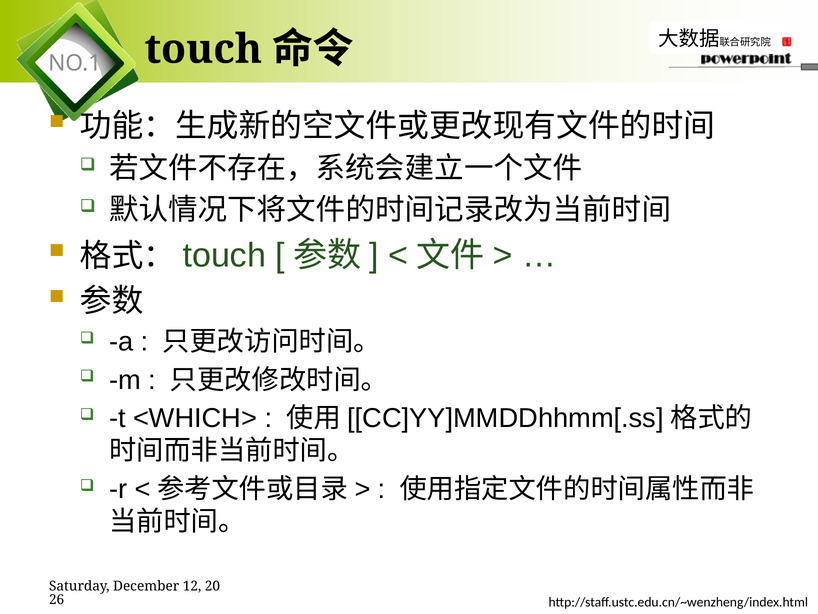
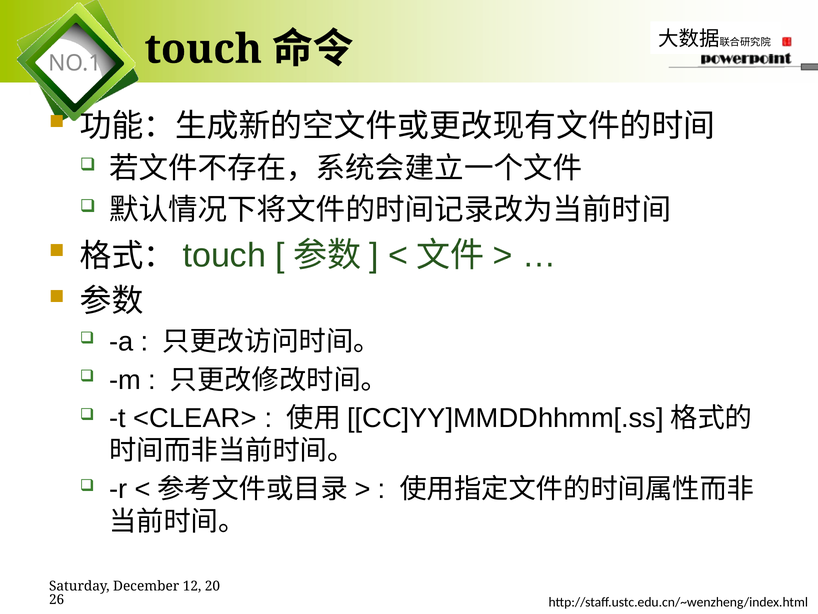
<WHICH>: <WHICH> -> <CLEAR> (195, 418)
